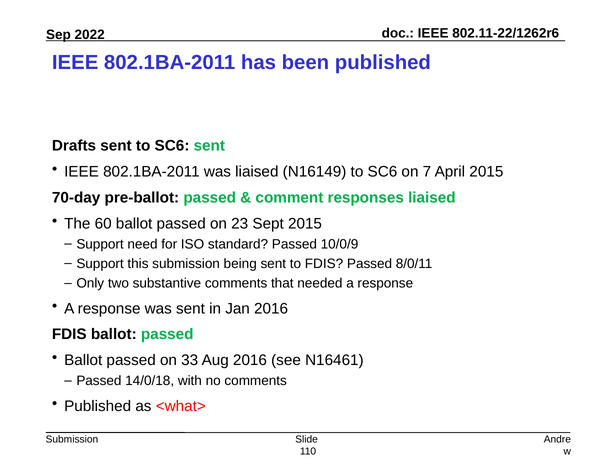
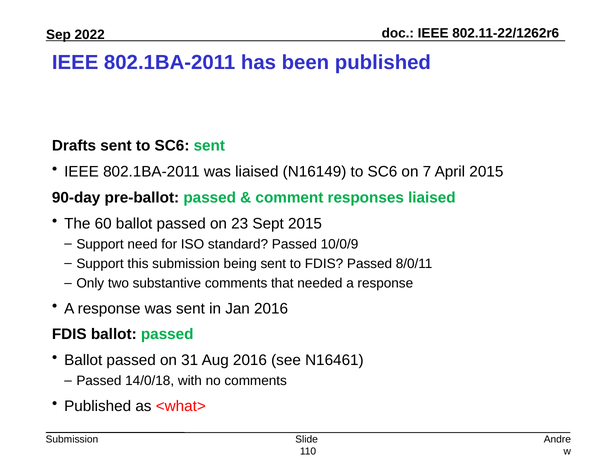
70-day: 70-day -> 90-day (76, 198)
33: 33 -> 31 (190, 361)
